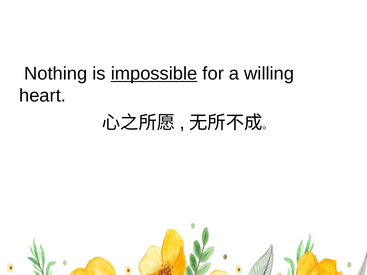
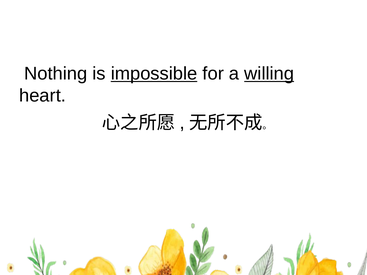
willing underline: none -> present (269, 74)
